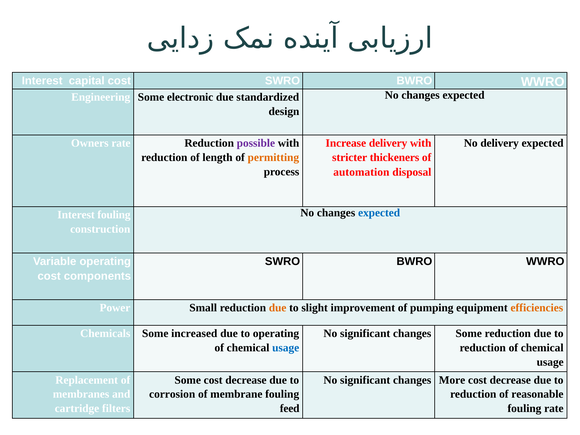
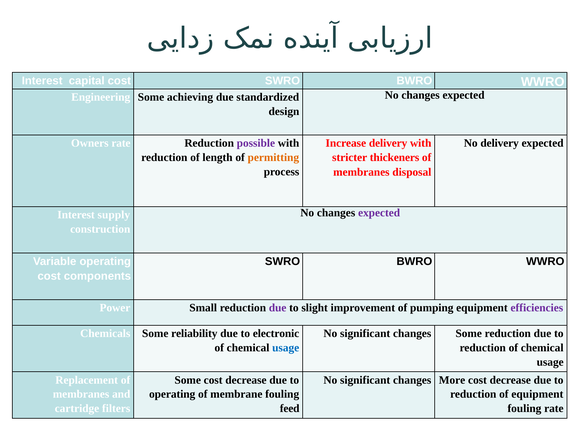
electronic: electronic -> achieving (190, 97)
automation: automation -> membranes (361, 172)
expected colour: blue -> purple (379, 213)
Interest fouling: fouling -> supply (114, 215)
due colour: orange -> purple (278, 308)
efficiencies colour: orange -> purple (537, 308)
increased: increased -> reliability (194, 333)
to operating: operating -> electronic (276, 333)
corrosion: corrosion -> operating (172, 394)
of reasonable: reasonable -> equipment (537, 394)
